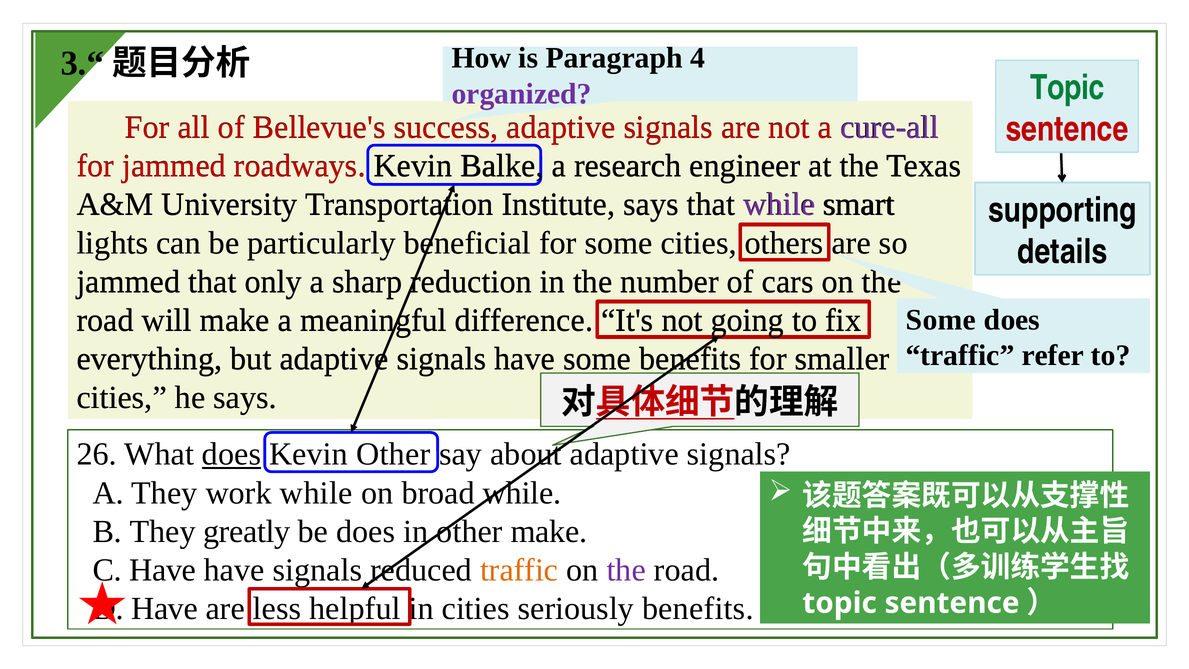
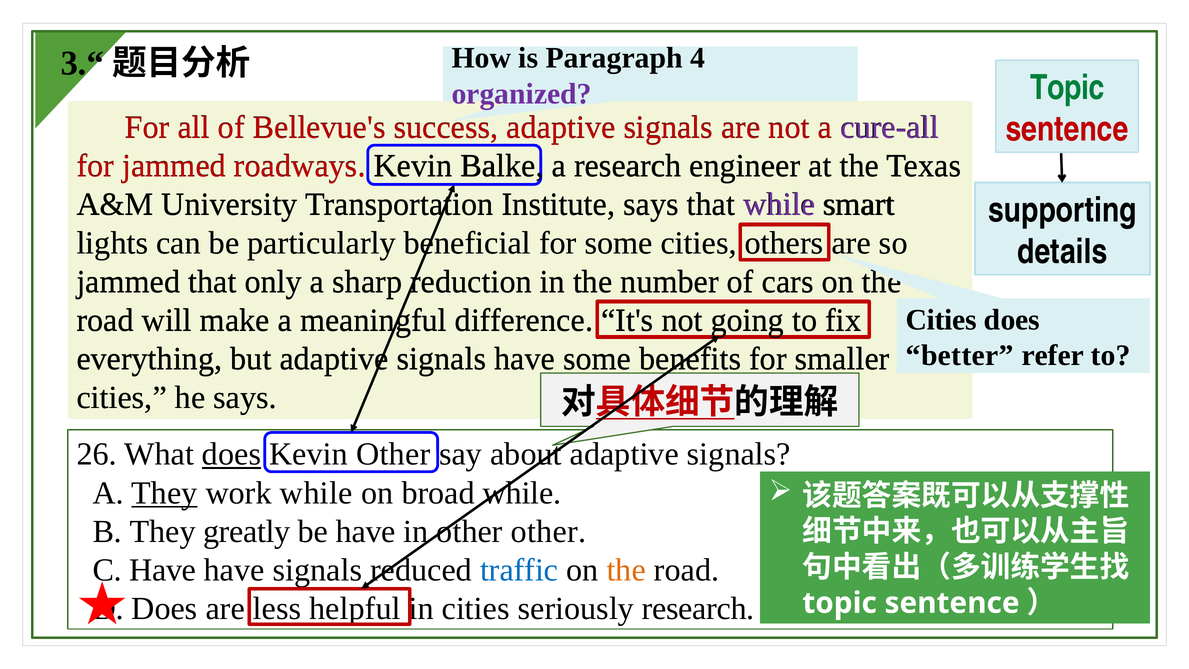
Some: Some -> Cities (941, 320)
traffic: traffic -> better (960, 355)
They underline: none -> present (164, 493)
be does: does -> have (366, 531)
other make: make -> other (549, 531)
traffic colour: orange -> blue (519, 570)
the colour: purple -> orange (626, 570)
Have: Have -> Does (164, 609)
seriously benefits: benefits -> research (698, 609)
